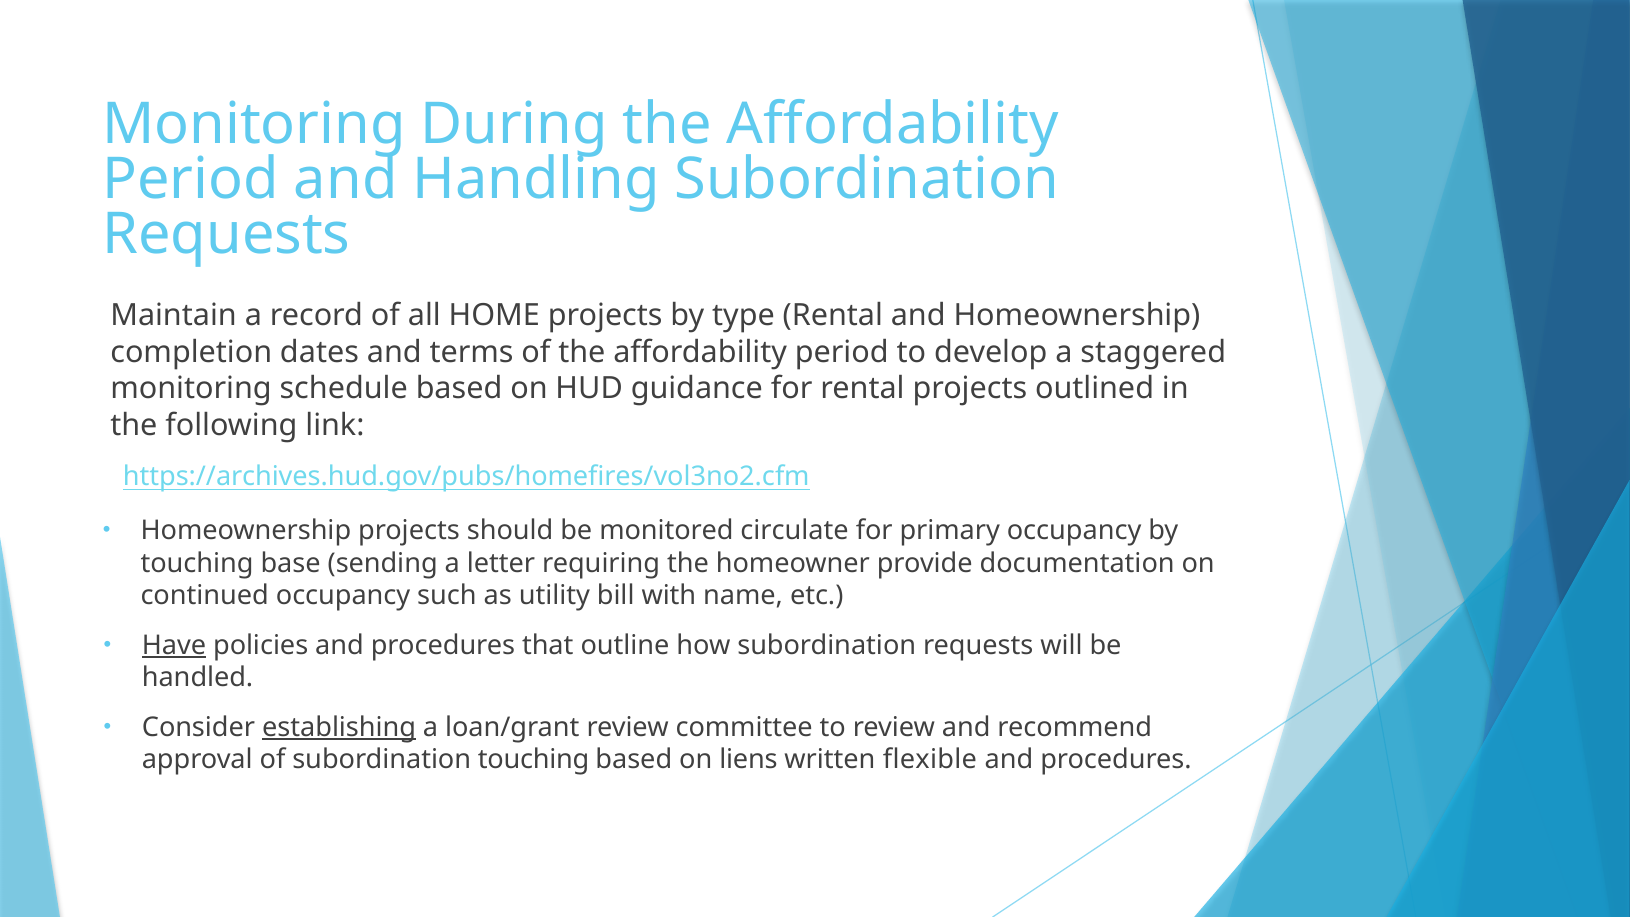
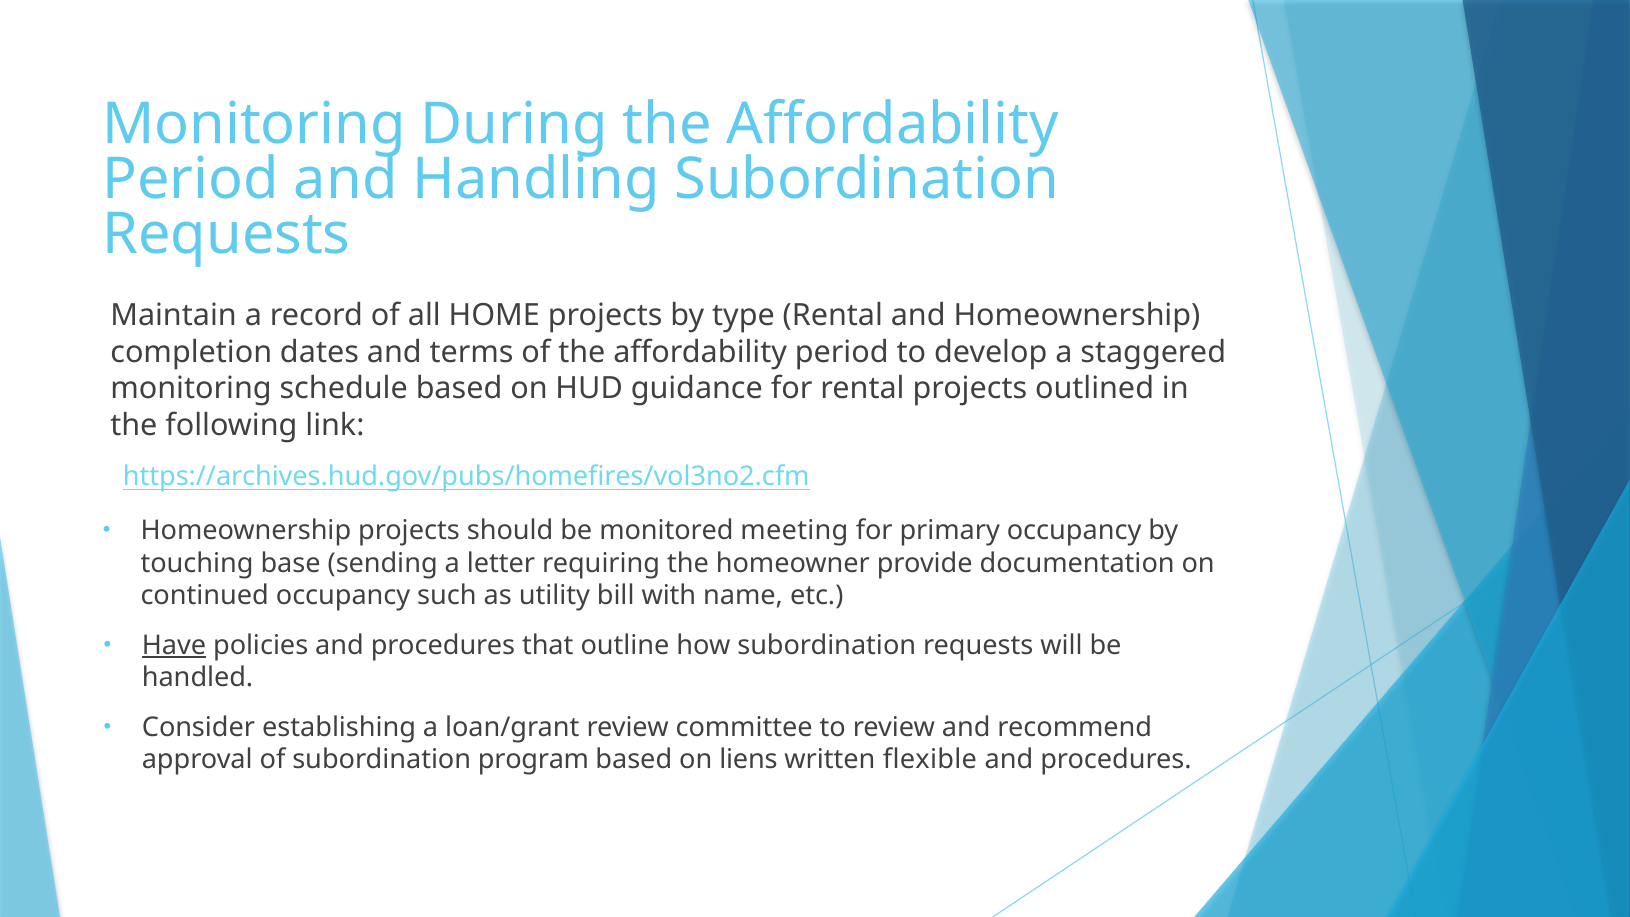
circulate: circulate -> meeting (794, 531)
establishing underline: present -> none (339, 727)
subordination touching: touching -> program (534, 760)
